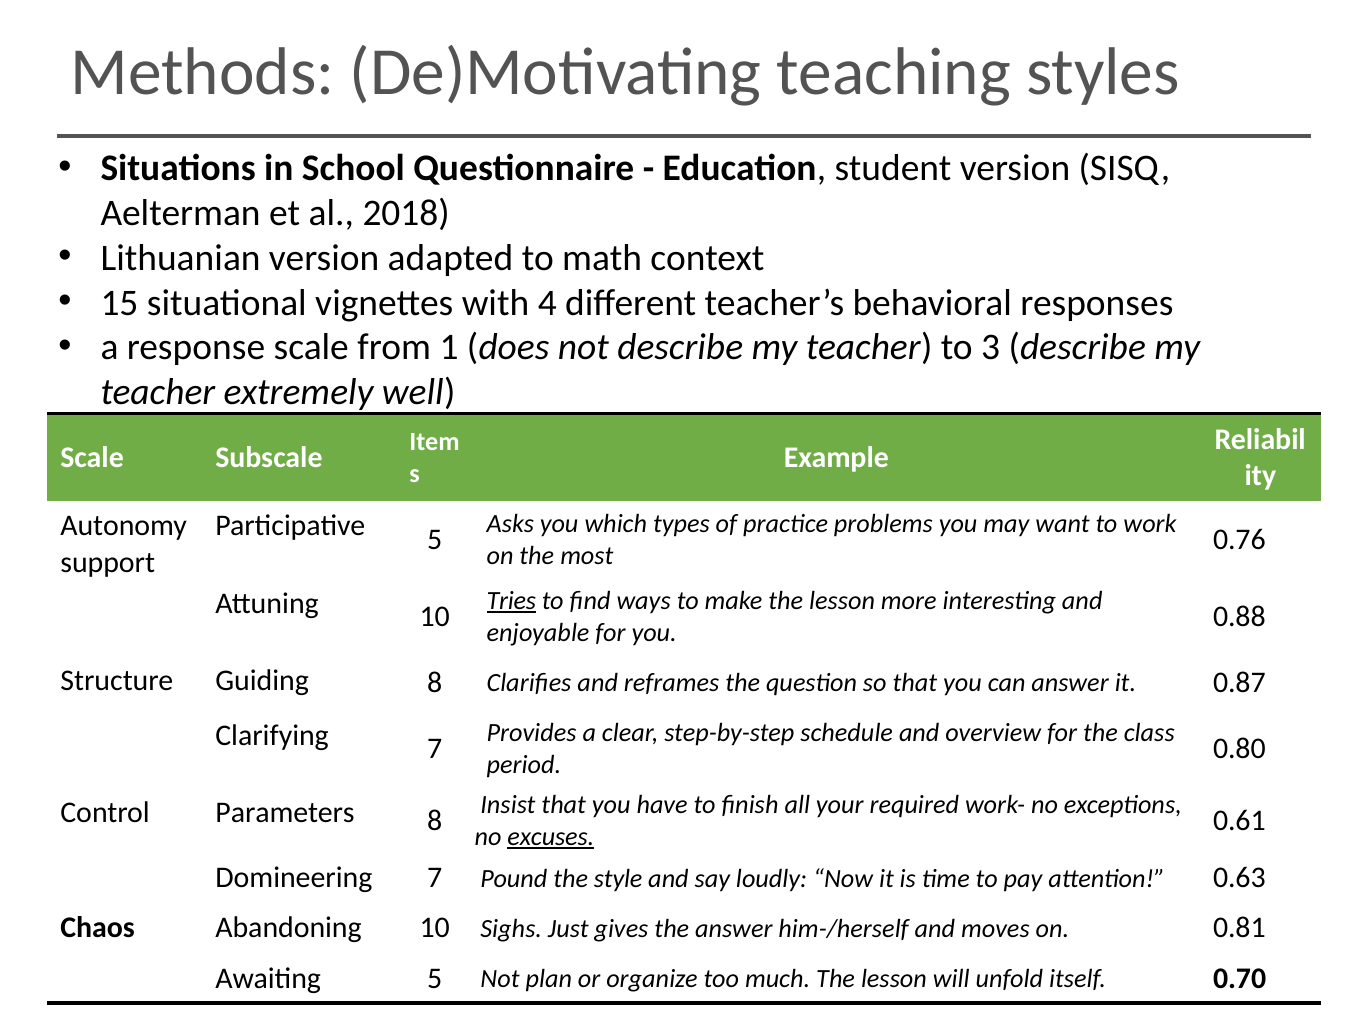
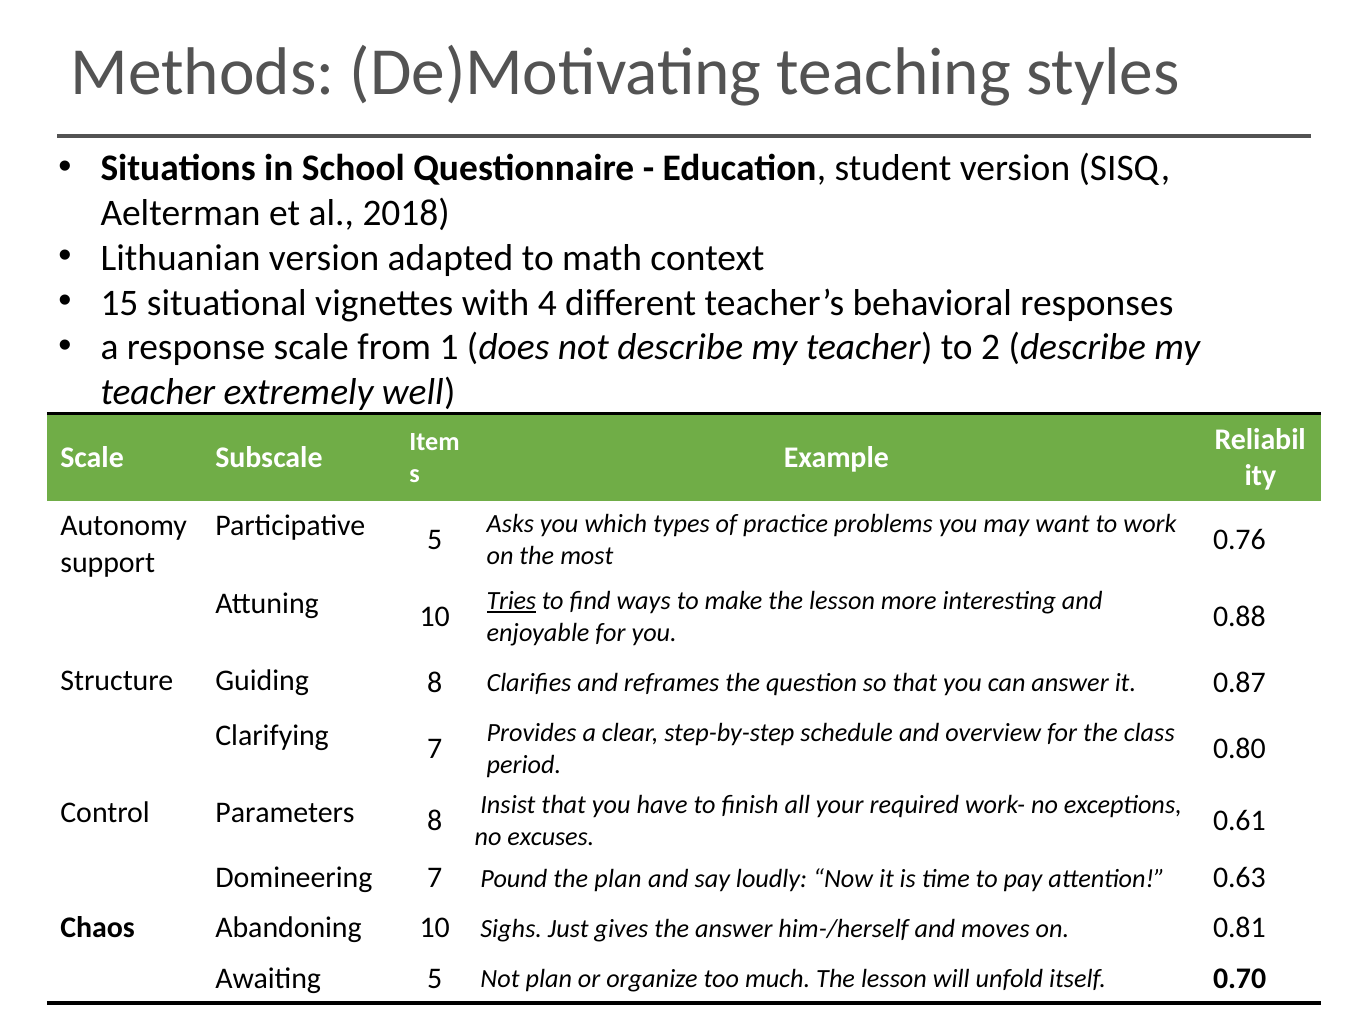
3: 3 -> 2 (991, 347)
excuses underline: present -> none (551, 836)
the style: style -> plan (618, 878)
